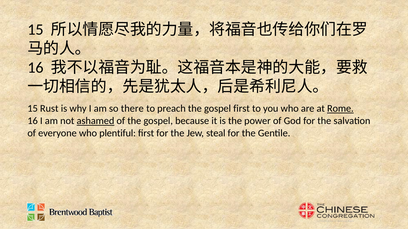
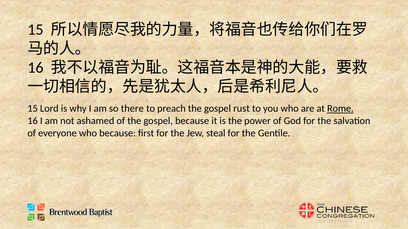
Rust: Rust -> Lord (49, 109)
gospel first: first -> rust (242, 109)
ashamed underline: present -> none (95, 121)
who plentiful: plentiful -> because (118, 133)
